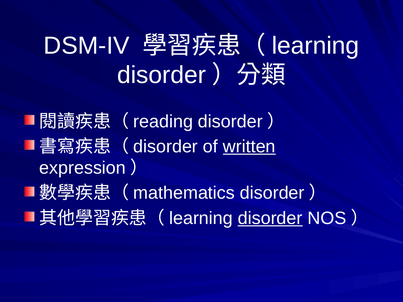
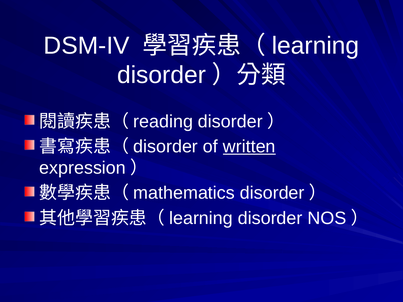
disorder underline: present -> none (270, 218)
